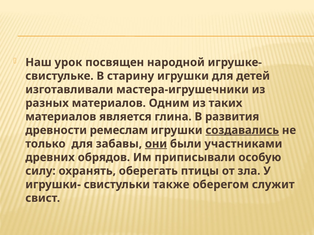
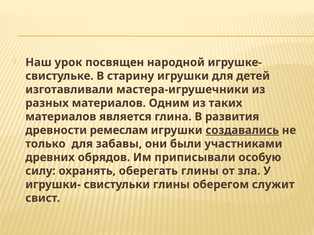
они underline: present -> none (156, 144)
оберегать птицы: птицы -> глины (200, 171)
свистульки также: также -> глины (171, 185)
